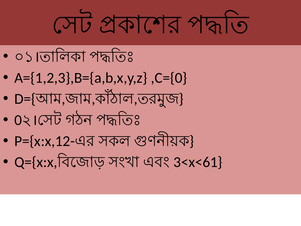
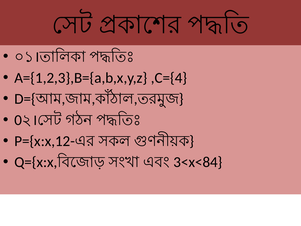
,C={0: ,C={0 -> ,C={4 (169, 78)
3<x<61: 3<x<61 -> 3<x<84 (198, 162)
